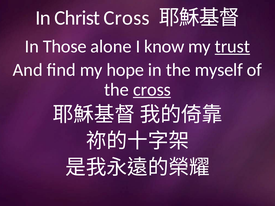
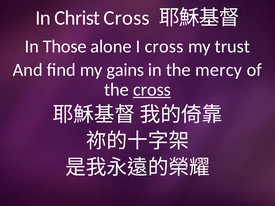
I know: know -> cross (164, 46)
trust underline: present -> none (232, 46)
hope: hope -> gains (125, 70)
myself: myself -> mercy (219, 70)
